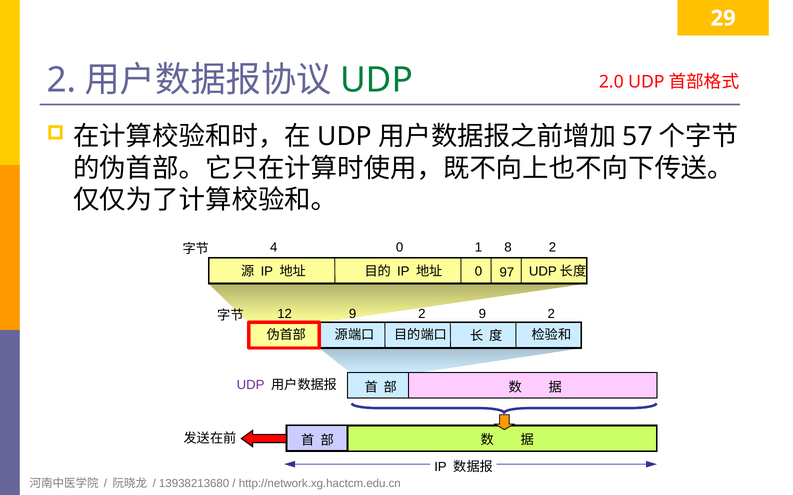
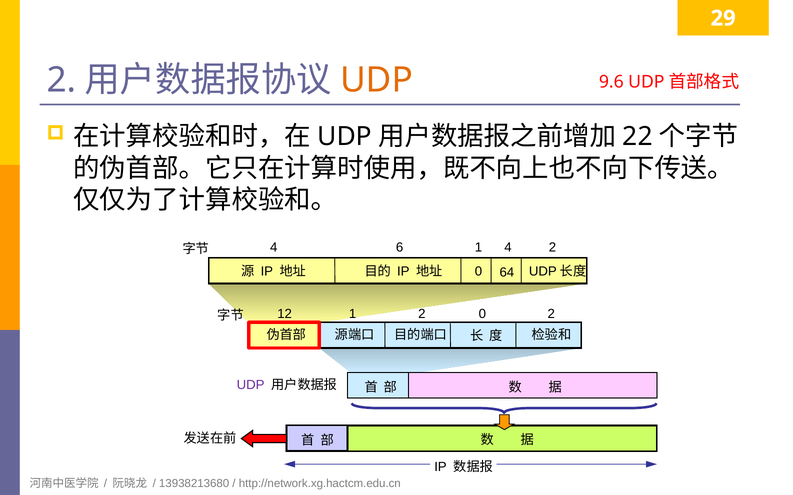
UDP colour: green -> orange (377, 80)
2.0: 2.0 -> 9.6 (611, 82)
57: 57 -> 22 (638, 137)
4 0: 0 -> 6 (400, 248)
1 8: 8 -> 4 (508, 248)
97: 97 -> 64 (507, 273)
12 9: 9 -> 1 (353, 314)
2 9: 9 -> 0 (482, 314)
